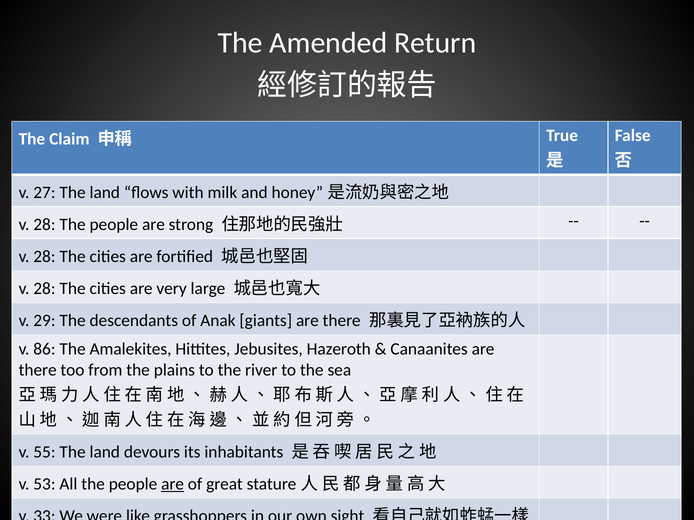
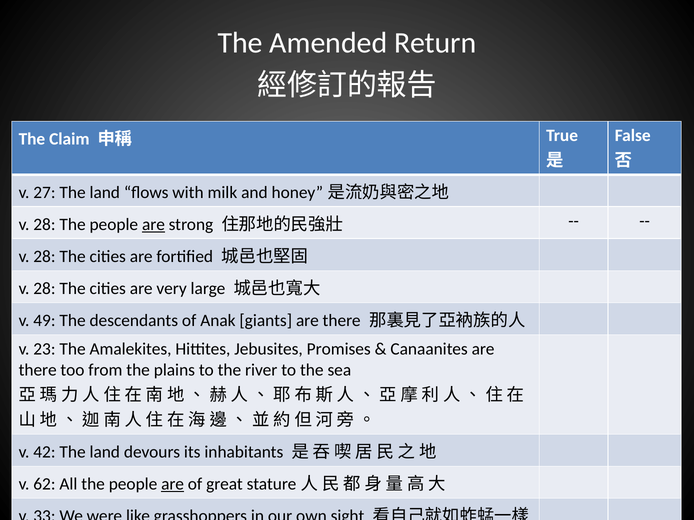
are underline: none -> present (153, 225)
29: 29 -> 49 (44, 321)
86: 86 -> 23 (44, 349)
Hazeroth: Hazeroth -> Promises (339, 349)
55: 55 -> 42 (44, 453)
53: 53 -> 62 (44, 485)
